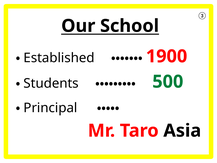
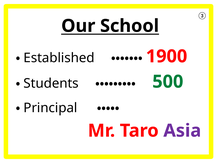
Asia colour: black -> purple (182, 131)
